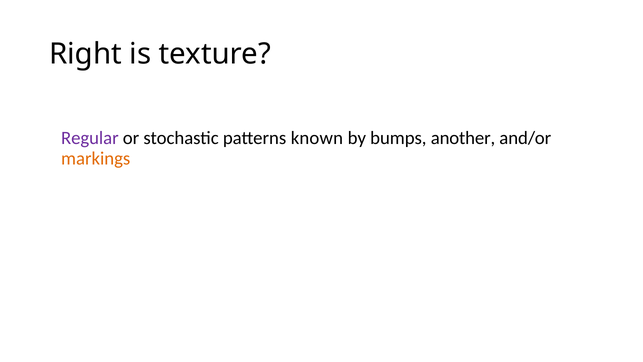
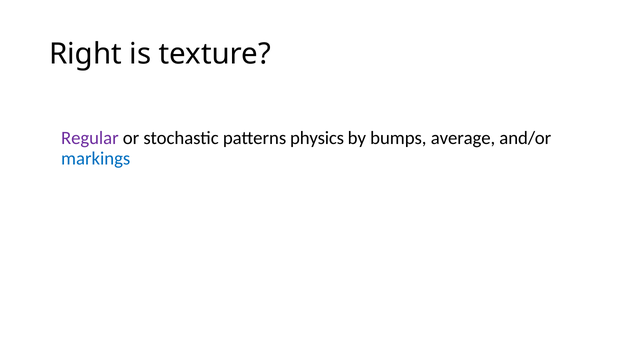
known: known -> physics (317, 138)
another: another -> average (463, 138)
markings colour: orange -> blue (96, 158)
